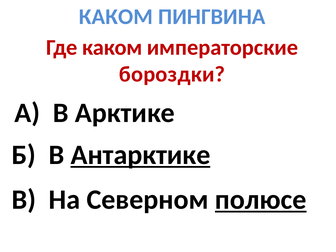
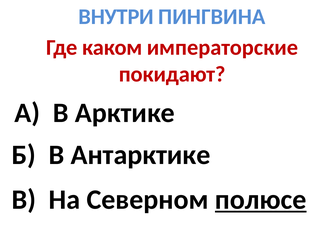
КАКОМ: КАКОМ -> ВНУТРИ (116, 17)
бороздки: бороздки -> покидают (172, 74)
Антарктике underline: present -> none (140, 155)
